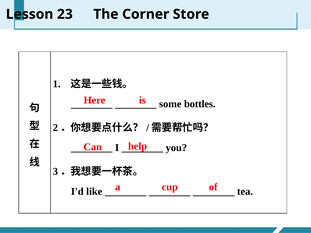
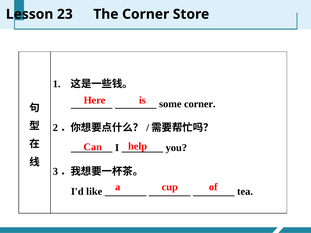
some bottles: bottles -> corner (200, 104)
